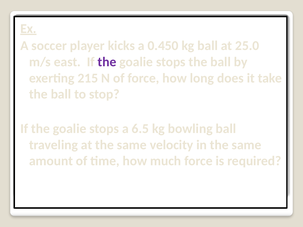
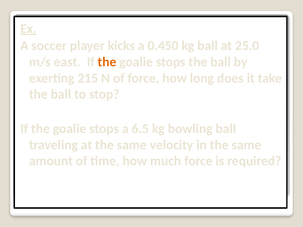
the colour: purple -> orange (107, 62)
